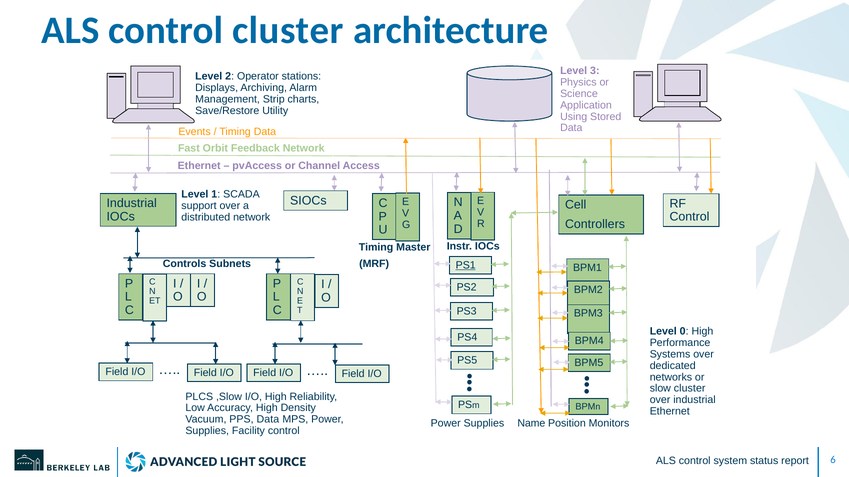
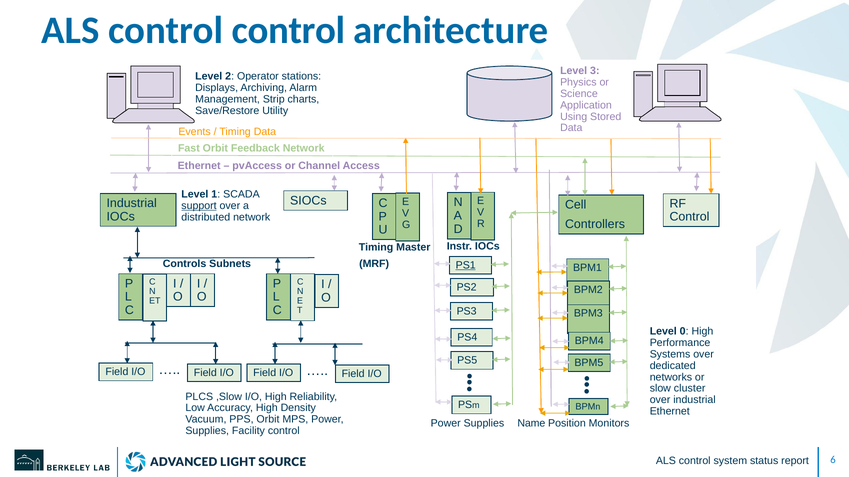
control cluster: cluster -> control (288, 31)
support underline: none -> present (199, 206)
PPS Data: Data -> Orbit (268, 420)
